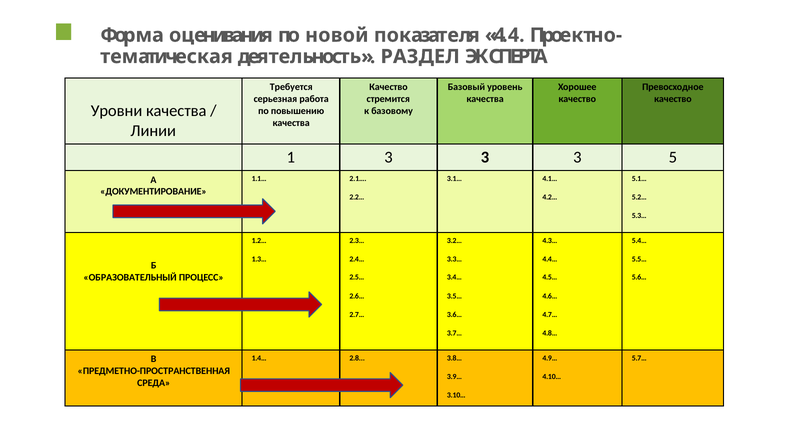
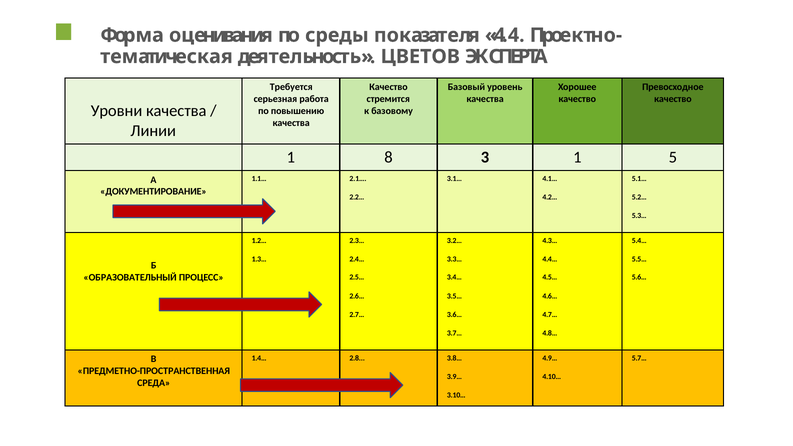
новой: новой -> среды (337, 35)
РАЗДЕЛ: РАЗДЕЛ -> ЦВЕТОВ (420, 57)
1 3: 3 -> 8 (389, 157)
3: 3 -> 1 (577, 157)
